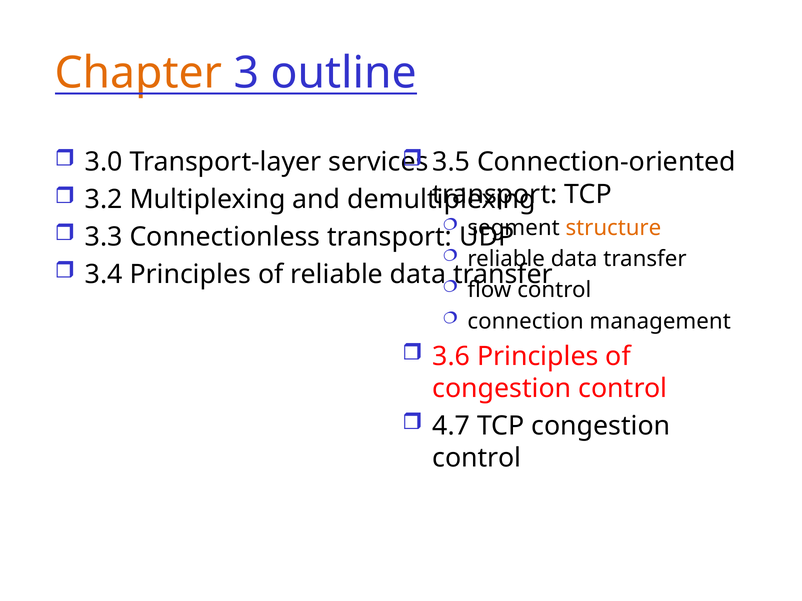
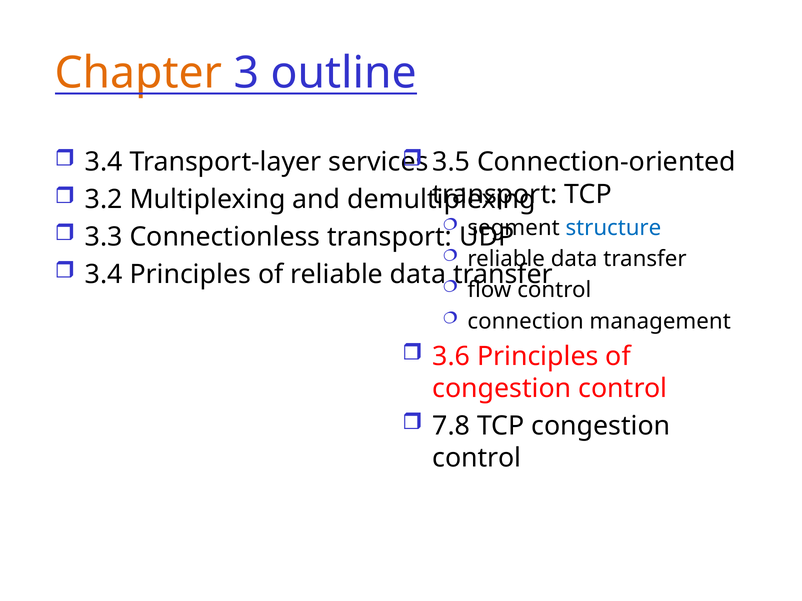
3.0: 3.0 -> 3.4 (104, 162)
structure colour: orange -> blue (613, 228)
4.7: 4.7 -> 7.8 (451, 426)
